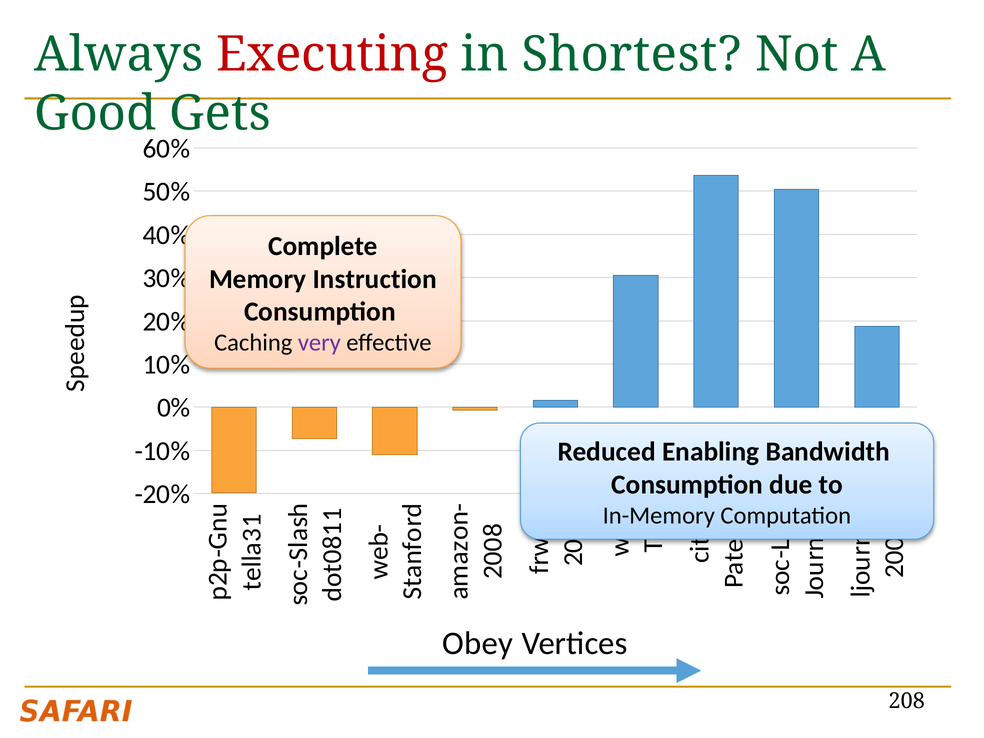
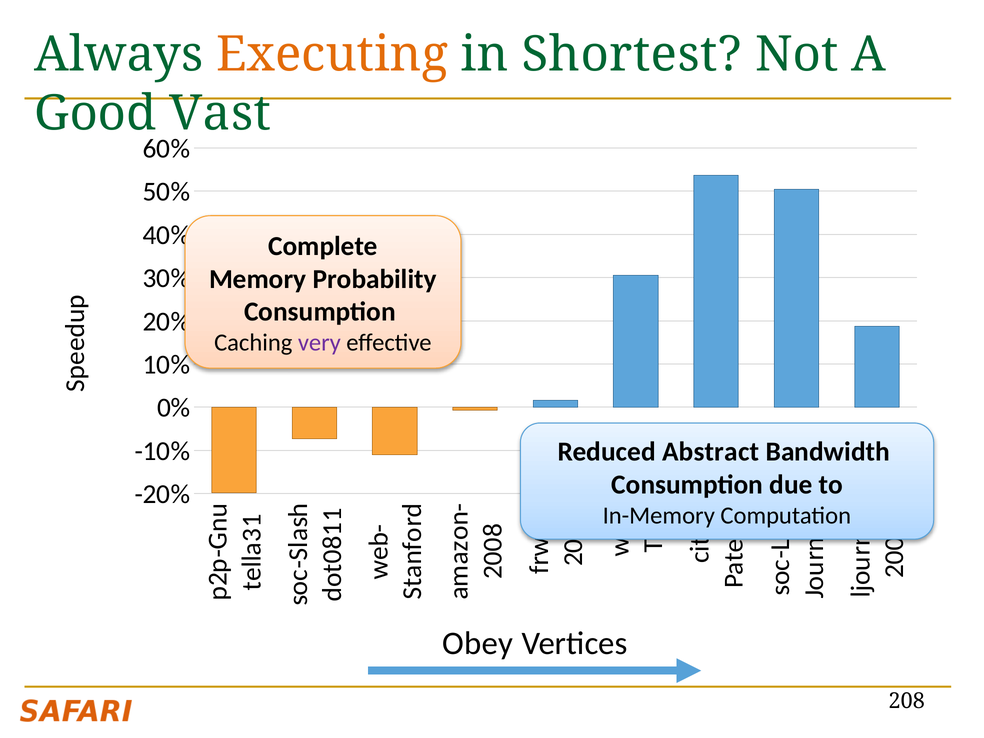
Executing colour: red -> orange (332, 54)
Gets: Gets -> Vast (220, 113)
Instruction: Instruction -> Probability (375, 279)
Enabling: Enabling -> Abstract (711, 452)
